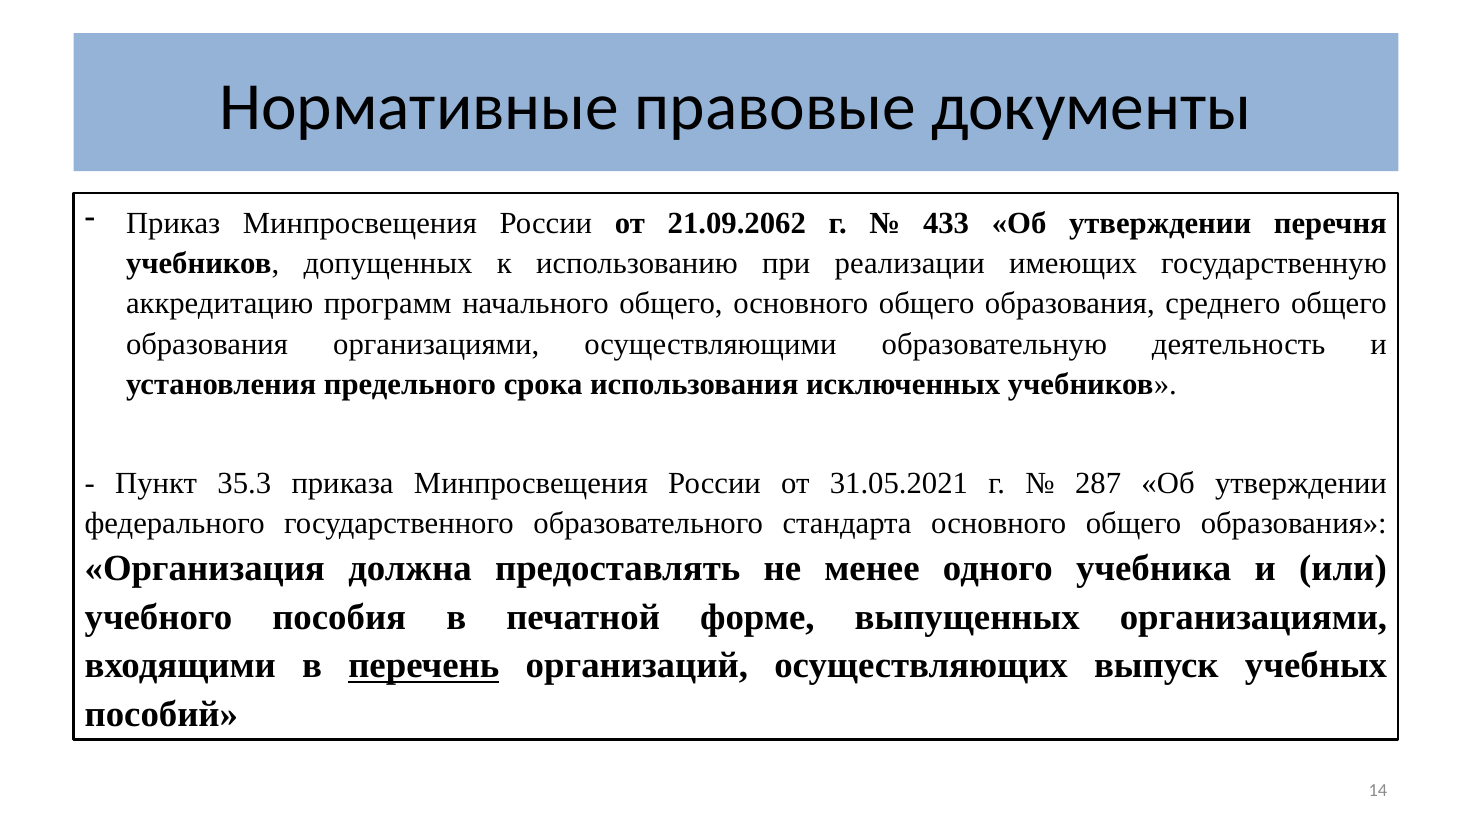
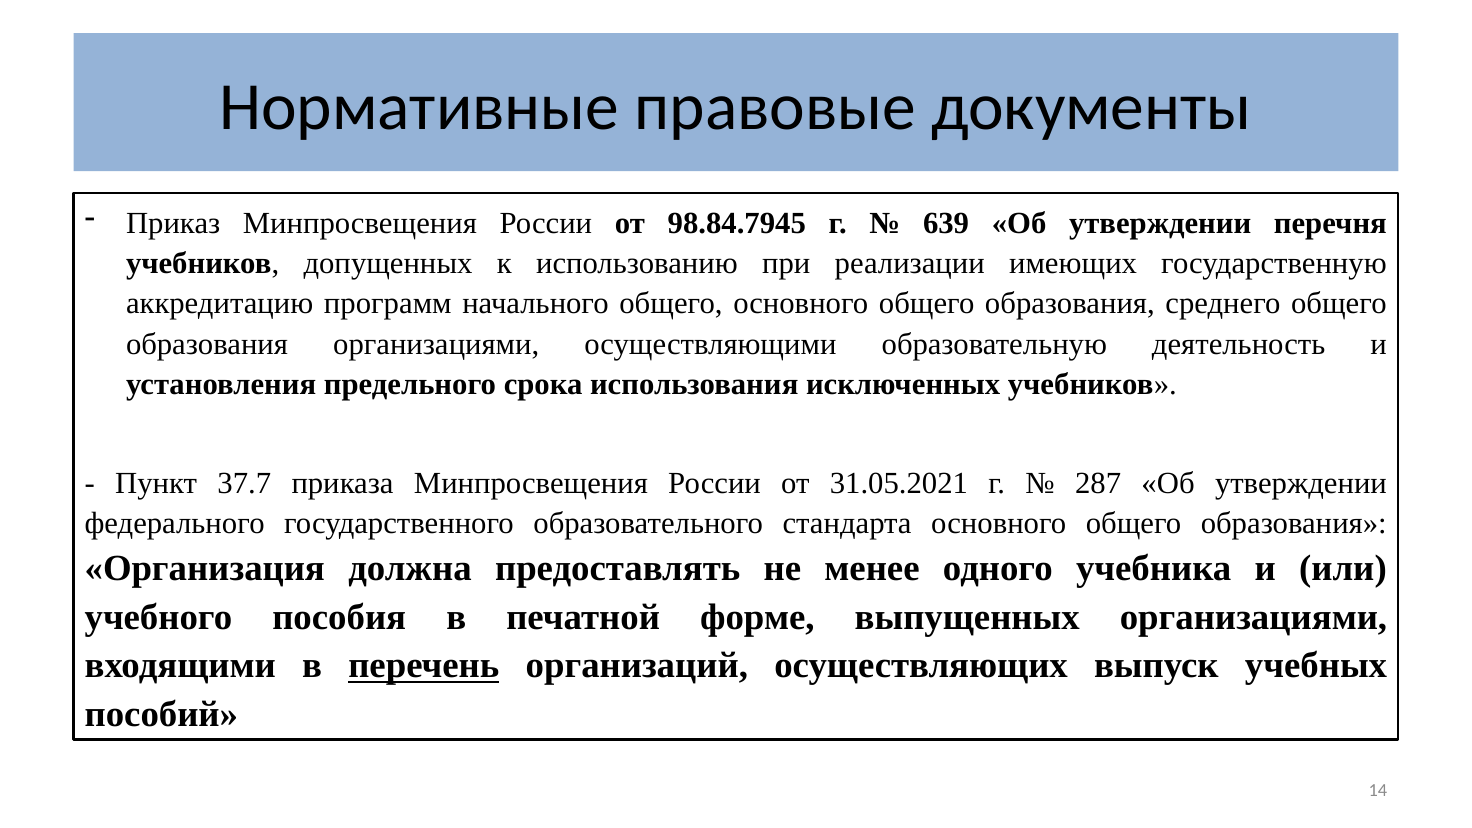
21.09.2062: 21.09.2062 -> 98.84.7945 (737, 223)
433: 433 -> 639 (946, 223)
35.3: 35.3 -> 37.7 (244, 483)
